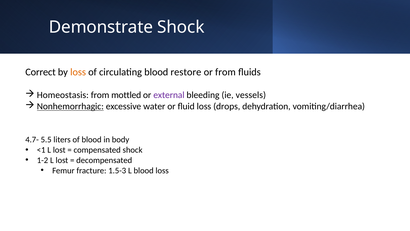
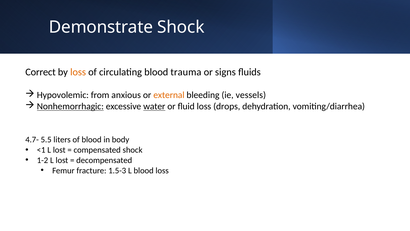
restore: restore -> trauma (186, 72)
or from: from -> signs (225, 72)
Homeostasis: Homeostasis -> Hypovolemic (63, 95)
mottled: mottled -> anxious (126, 95)
external colour: purple -> orange (169, 95)
water underline: none -> present (154, 106)
